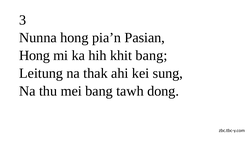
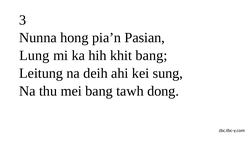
Hong: Hong -> Lung (34, 56)
thak: thak -> deih (96, 73)
